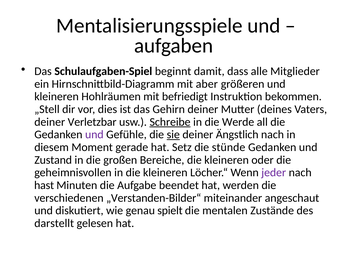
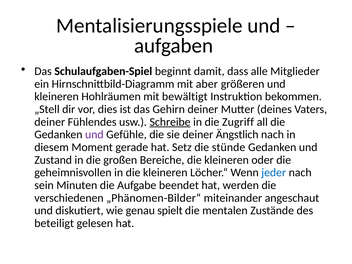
befriedigt: befriedigt -> bewältigt (185, 97)
Verletzbar: Verletzbar -> Fühlendes (92, 122)
Werde: Werde -> Zugriff (238, 122)
sie underline: present -> none (173, 135)
jeder colour: purple -> blue (274, 173)
hast: hast -> sein (44, 185)
„Verstanden-Bilder“: „Verstanden-Bilder“ -> „Phänomen-Bilder“ (154, 198)
darstellt: darstellt -> beteiligt (54, 223)
